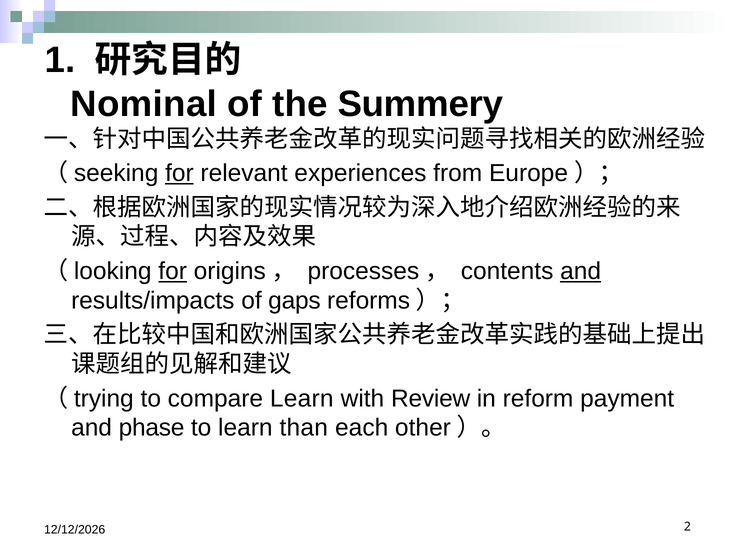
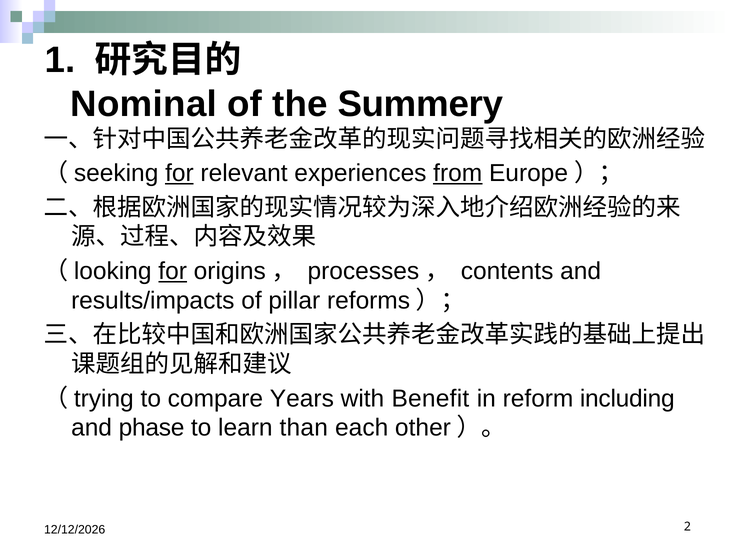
from underline: none -> present (458, 173)
and underline: present -> none (581, 271)
gaps: gaps -> pillar (294, 301)
compare Learn: Learn -> Years (302, 399)
Review: Review -> Benefit (430, 399)
payment: payment -> including (627, 399)
